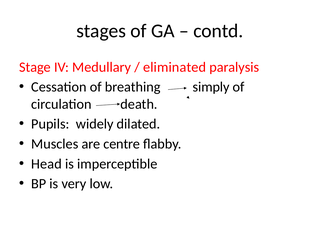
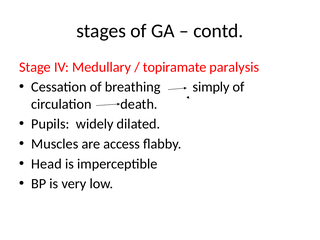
eliminated: eliminated -> topiramate (175, 67)
centre: centre -> access (122, 144)
